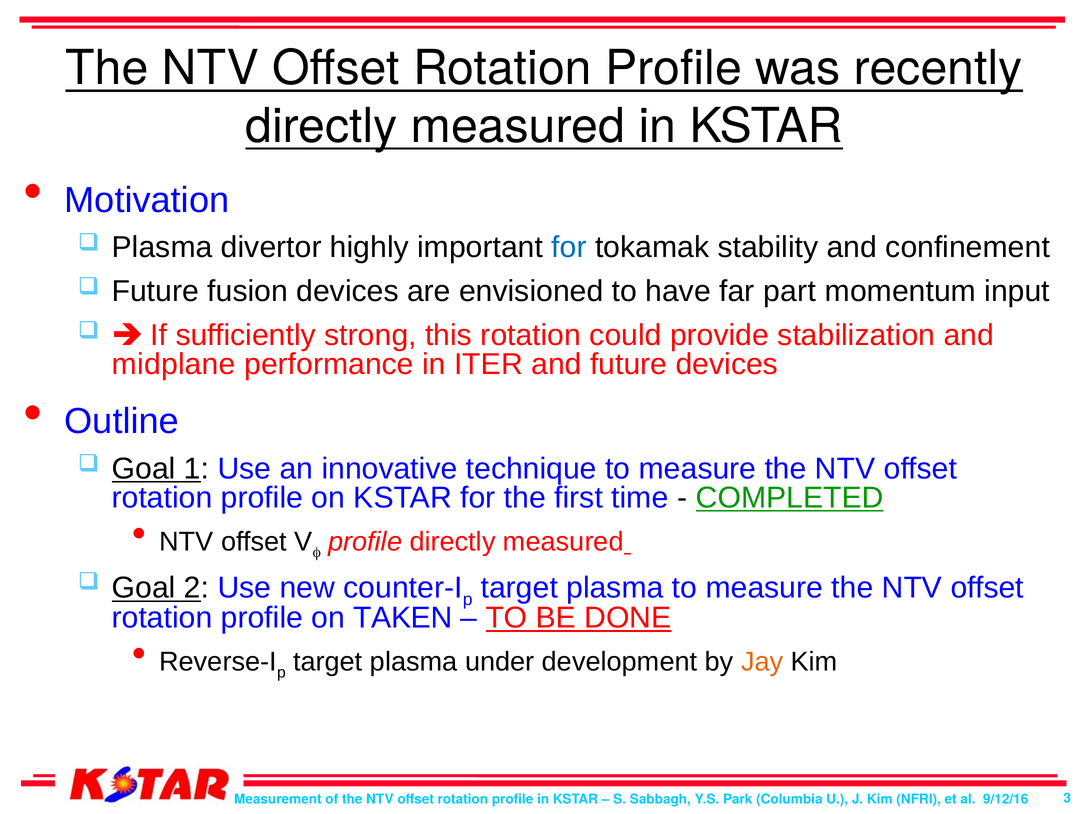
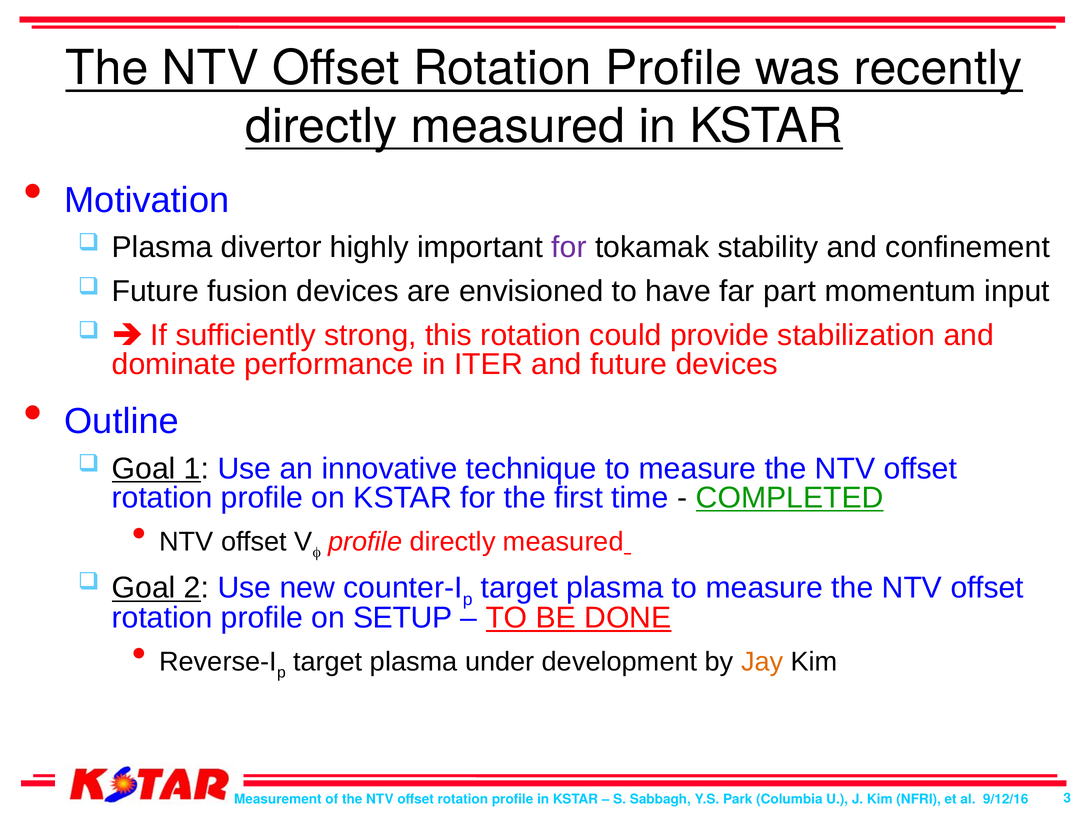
for colour: blue -> purple (569, 248)
midplane: midplane -> dominate (174, 365)
TAKEN: TAKEN -> SETUP (403, 618)
